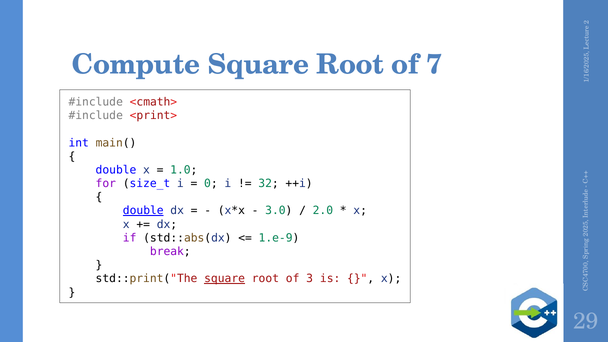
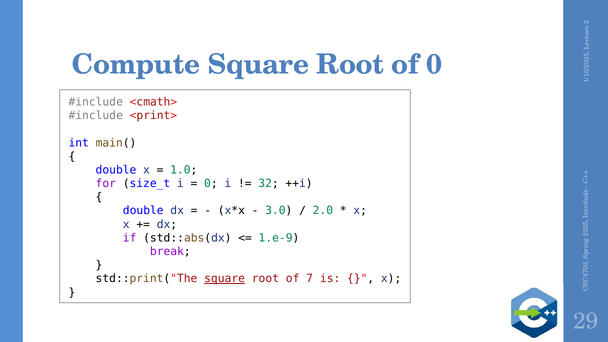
of 7: 7 -> 0 (434, 65)
double underline: present -> none (143, 211)
of 3: 3 -> 7 (310, 279)
